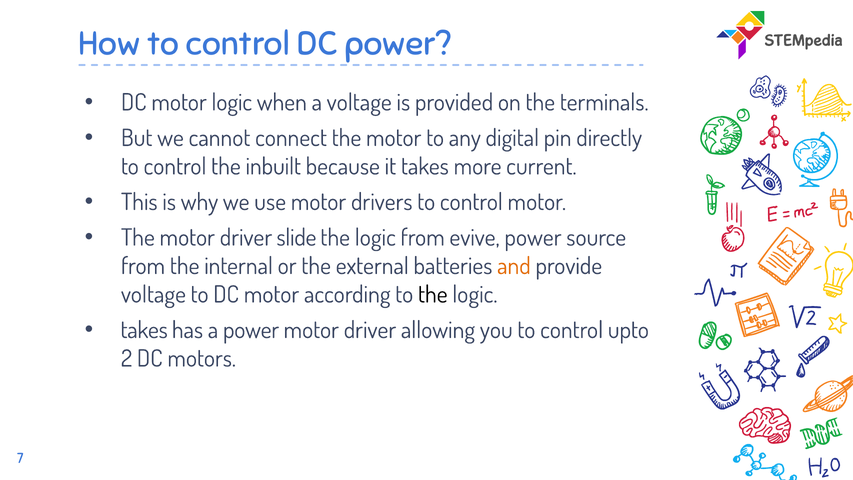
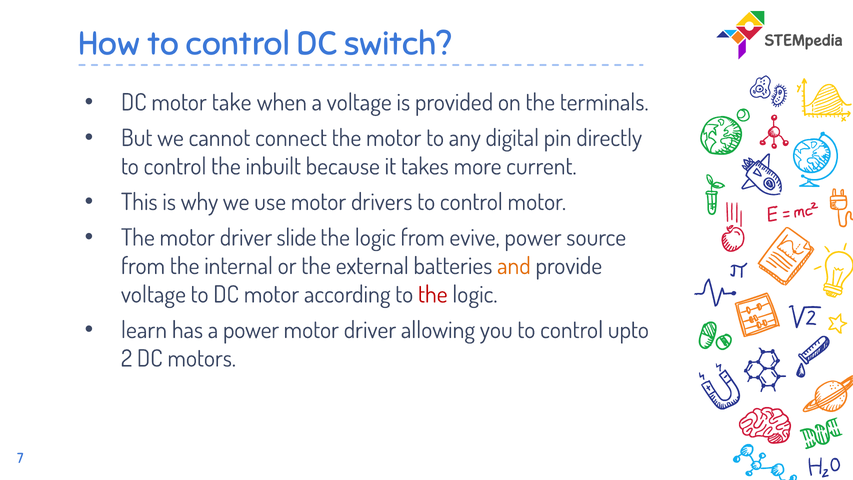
DC power: power -> switch (398, 44)
motor logic: logic -> take (232, 103)
the colour: black -> red (433, 295)
takes: takes -> learn (144, 330)
